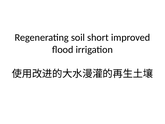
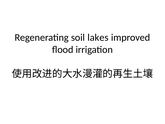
short: short -> lakes (98, 37)
